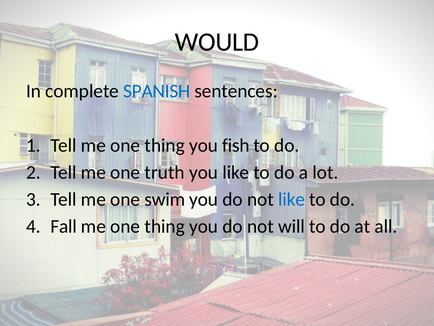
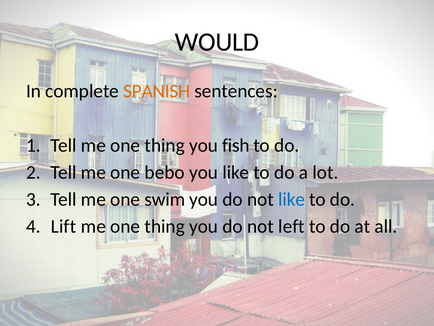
SPANISH colour: blue -> orange (157, 91)
truth: truth -> bebo (165, 172)
Fall: Fall -> Lift (63, 226)
will: will -> left (291, 226)
